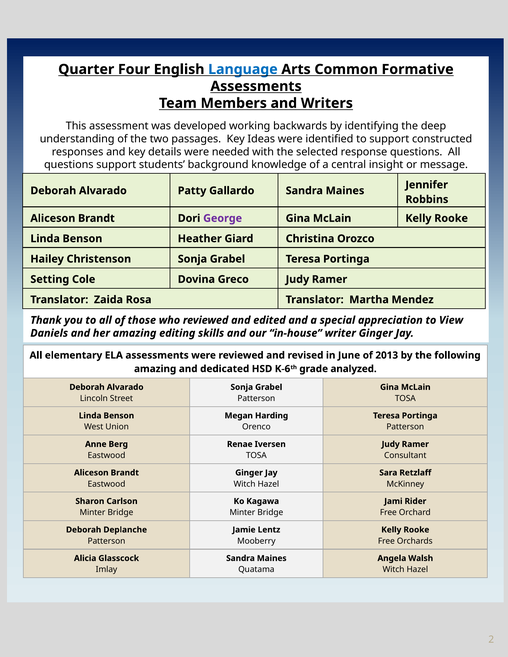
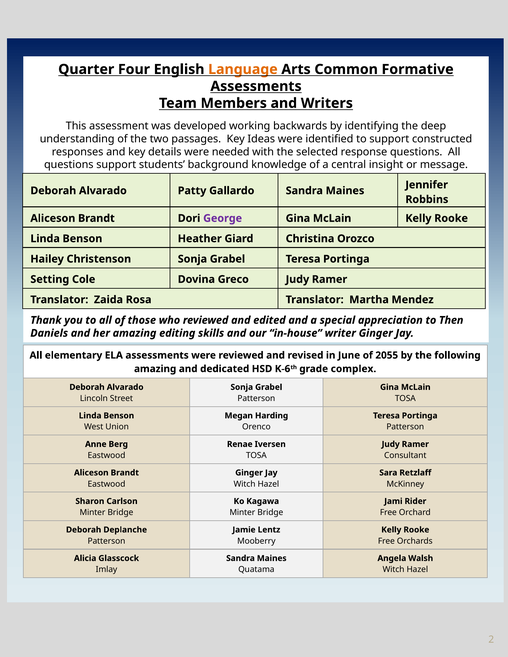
Language colour: blue -> orange (243, 69)
View: View -> Then (451, 320)
2013: 2013 -> 2055 (387, 356)
analyzed: analyzed -> complex (353, 369)
